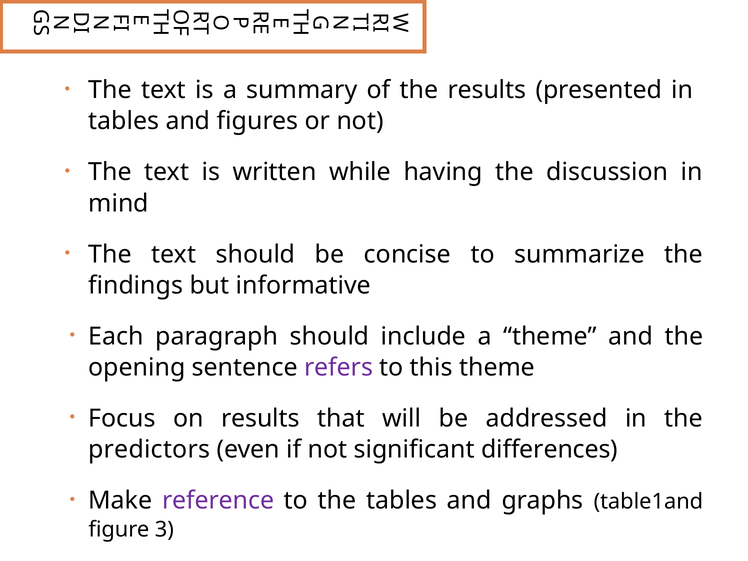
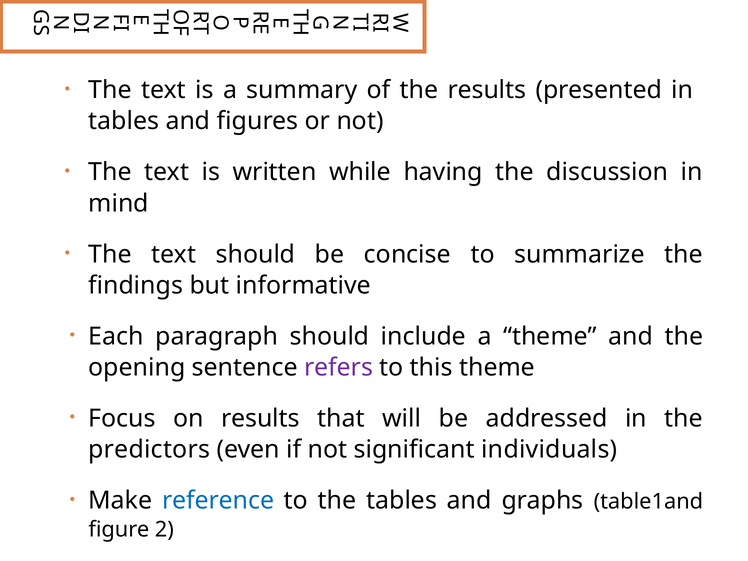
differences: differences -> individuals (549, 450)
reference colour: purple -> blue (218, 501)
3: 3 -> 2 (164, 529)
